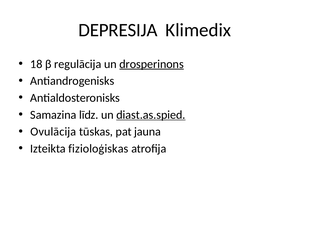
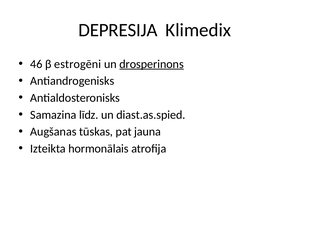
18: 18 -> 46 (36, 64)
regulācija: regulācija -> estrogēni (78, 64)
diast.as.spied underline: present -> none (151, 115)
Ovulācija: Ovulācija -> Augšanas (53, 131)
fizioloģiskas: fizioloģiskas -> hormonālais (99, 148)
